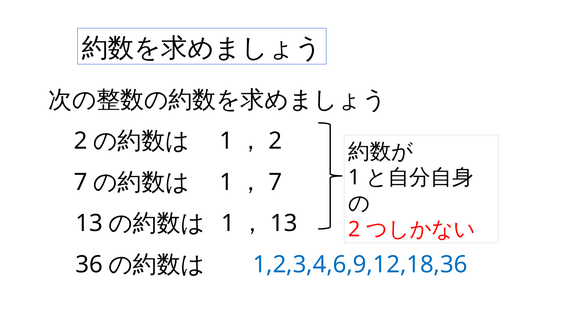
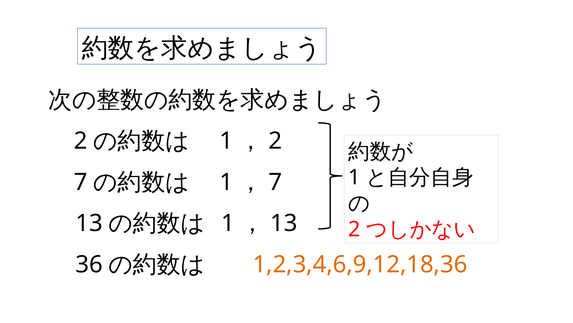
1,2,3,4,6,9,12,18,36 colour: blue -> orange (360, 264)
